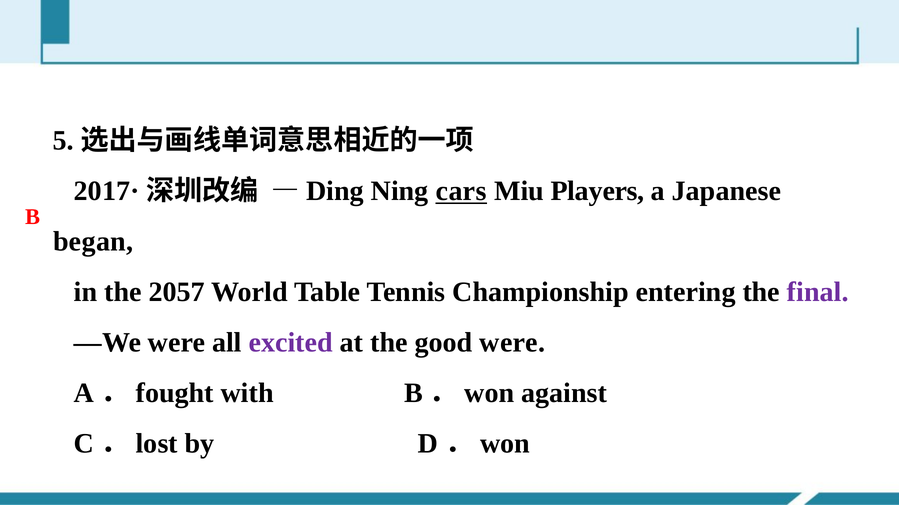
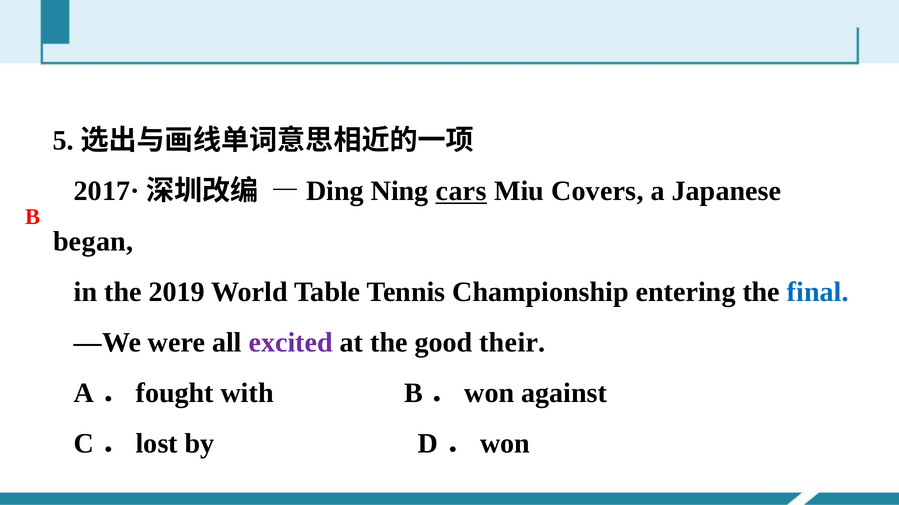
Players: Players -> Covers (597, 191)
2057: 2057 -> 2019 (177, 293)
final colour: purple -> blue (818, 293)
good were: were -> their (512, 343)
